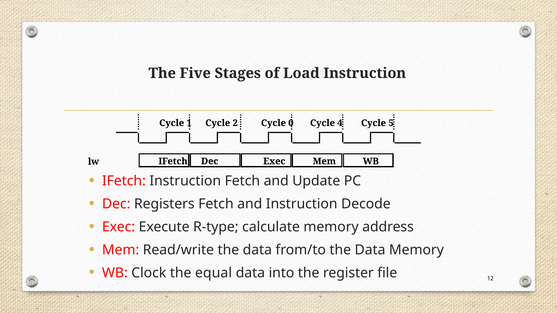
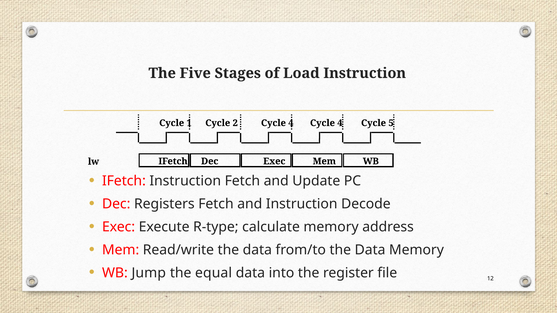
2 Cycle 0: 0 -> 4 (291, 123)
Clock: Clock -> Jump (149, 273)
